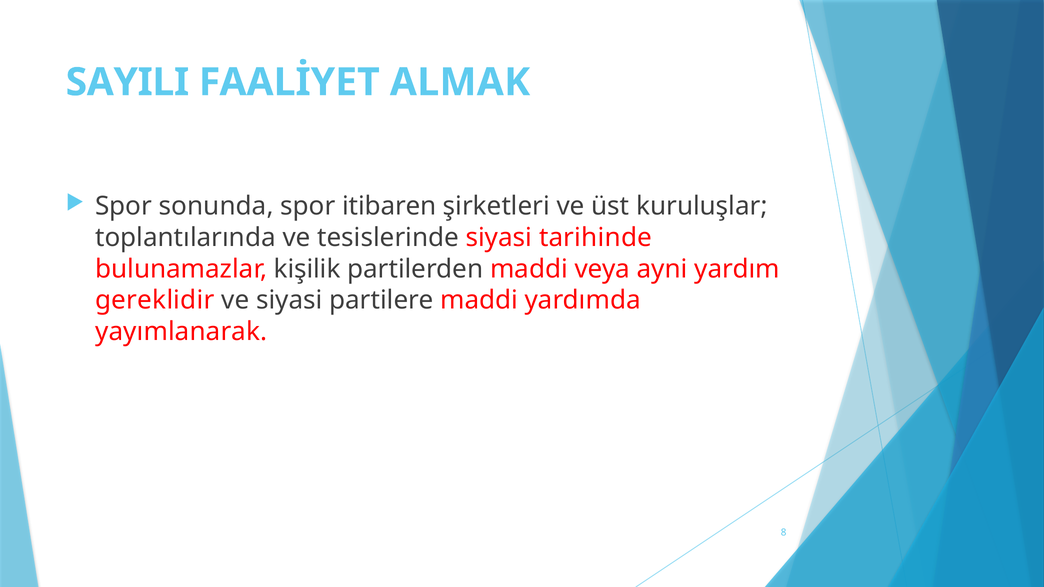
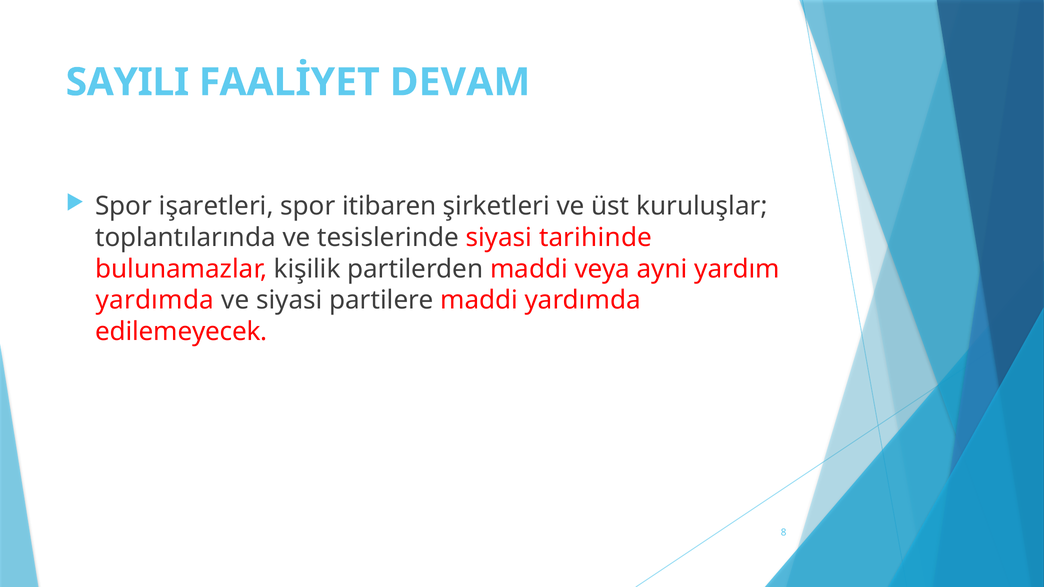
ALMAK: ALMAK -> DEVAM (460, 82)
sonunda: sonunda -> işaretleri (216, 206)
gereklidir: gereklidir -> yardımda (155, 300)
yayımlanarak: yayımlanarak -> edilemeyecek (181, 332)
